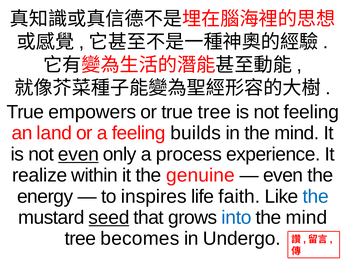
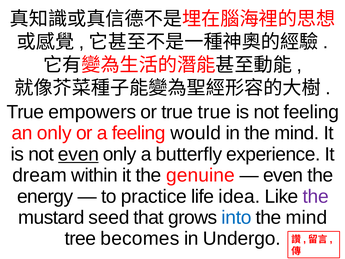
true tree: tree -> true (214, 112)
an land: land -> only (54, 133)
builds: builds -> would (196, 133)
process: process -> butterfly (189, 154)
realize: realize -> dream (40, 175)
inspires: inspires -> practice (154, 196)
faith: faith -> idea (239, 196)
the colour: blue -> purple (316, 196)
seed underline: present -> none (109, 217)
